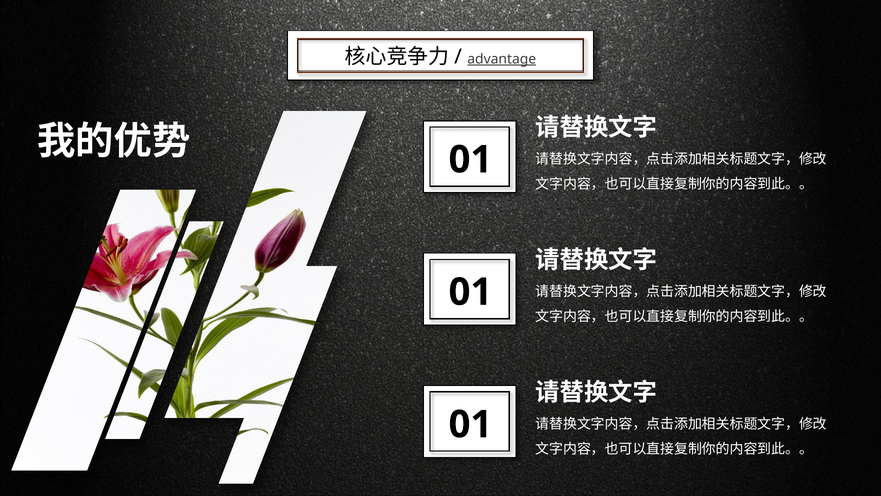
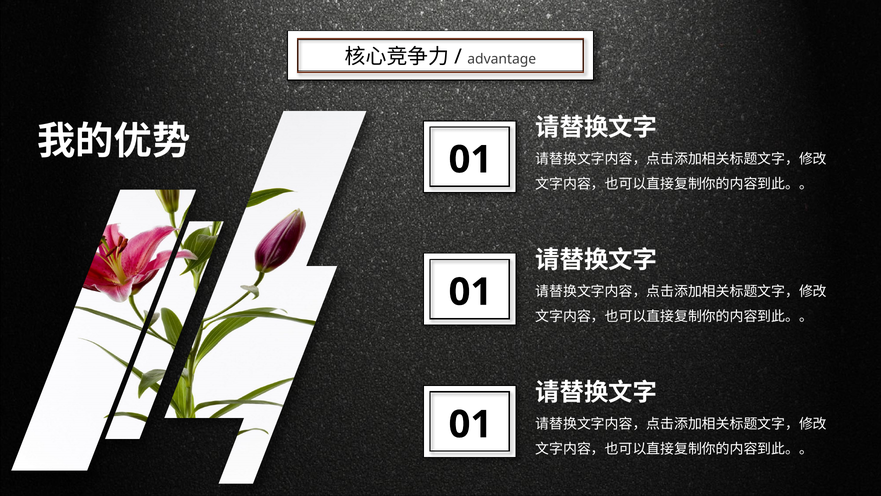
advantage underline: present -> none (502, 59)
